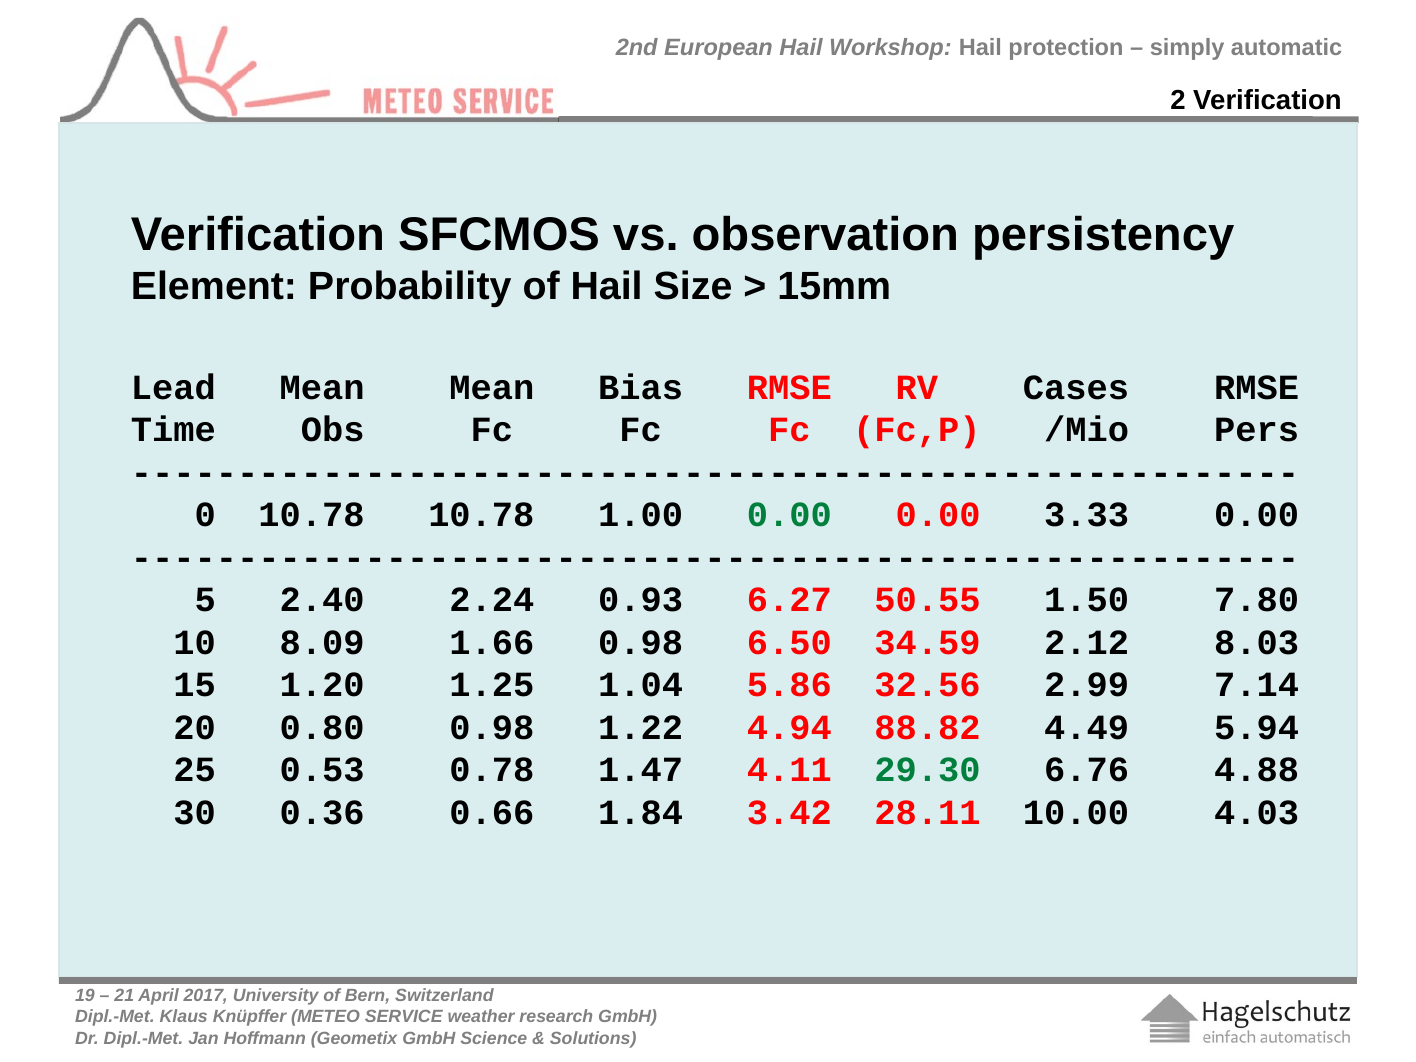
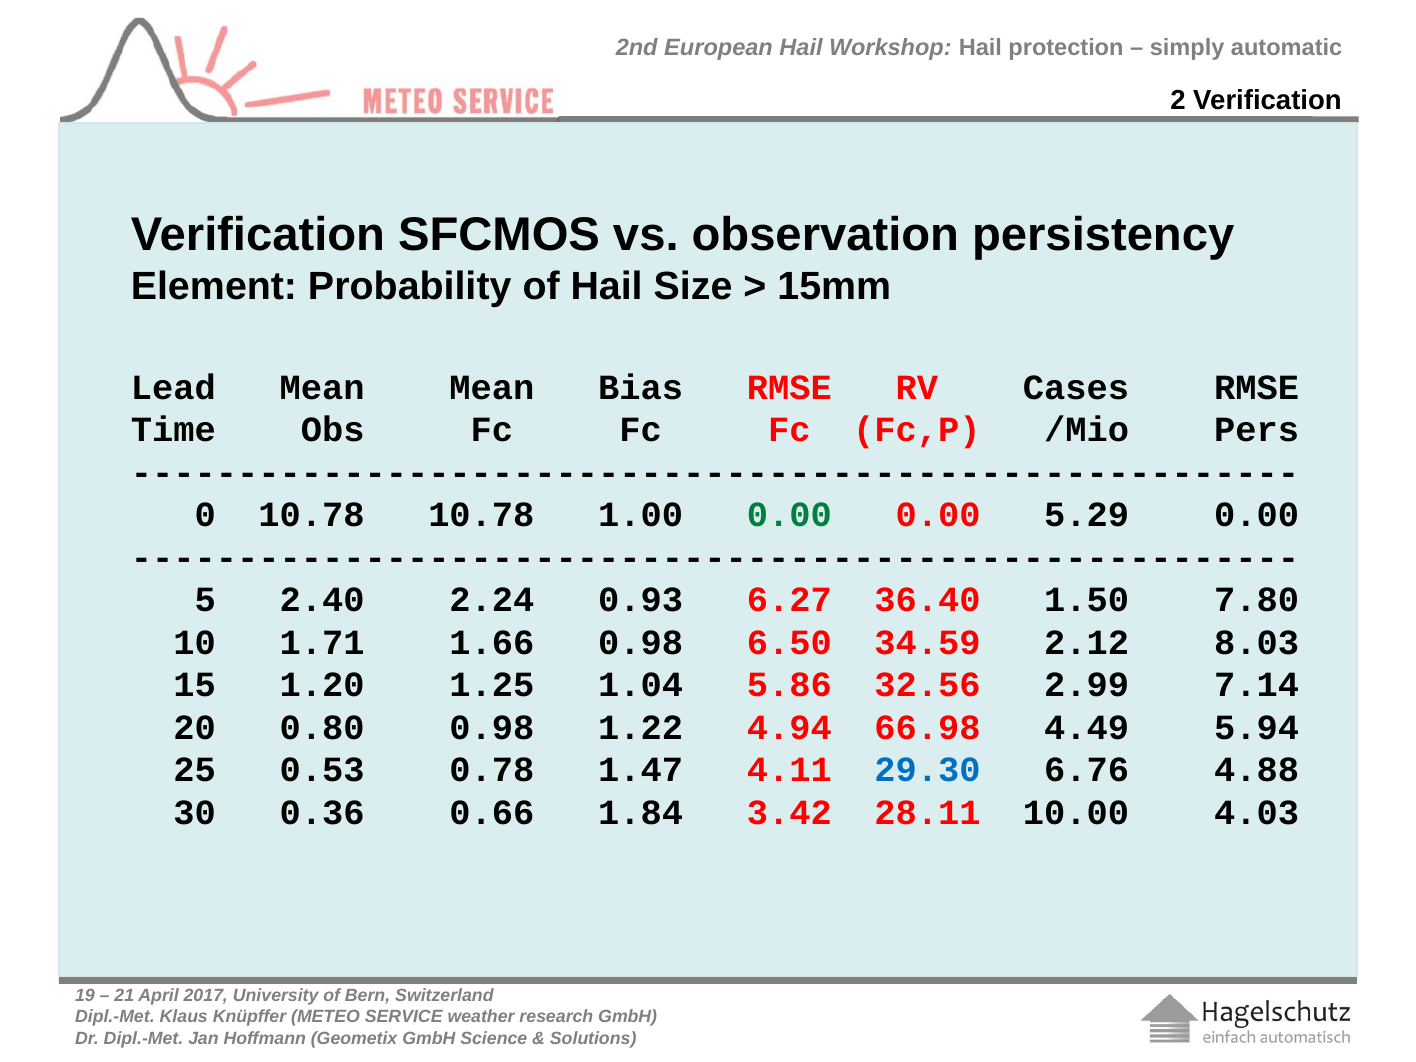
3.33: 3.33 -> 5.29 (1087, 515)
50.55: 50.55 -> 36.40 (927, 600)
8.09: 8.09 -> 1.71 (322, 643)
88.82: 88.82 -> 66.98 (927, 727)
29.30 colour: green -> blue (927, 770)
